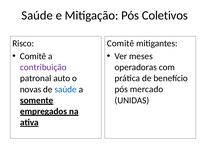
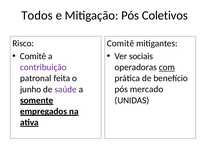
Saúde: Saúde -> Todos (37, 15)
meses: meses -> sociais (141, 56)
com underline: none -> present (167, 67)
auto: auto -> feita (62, 78)
novas: novas -> junho (31, 89)
saúde colour: blue -> purple (66, 89)
